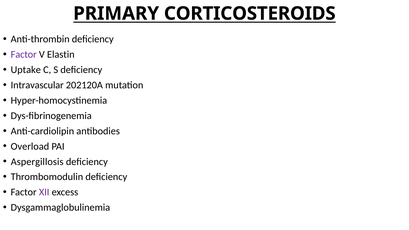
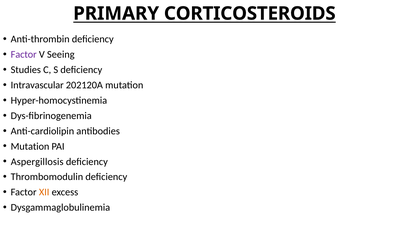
Elastin: Elastin -> Seeing (61, 55)
Uptake: Uptake -> Studies (26, 70)
Overload: Overload -> Mutation (30, 146)
XII colour: purple -> orange (44, 192)
